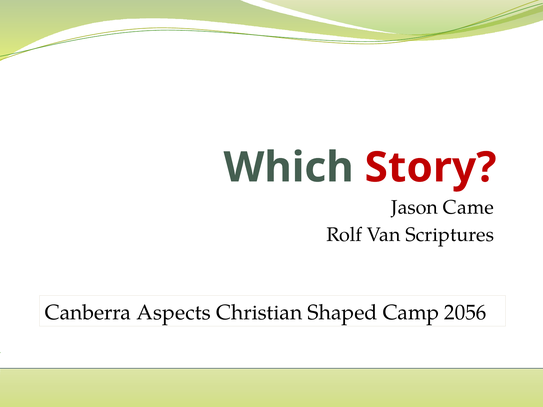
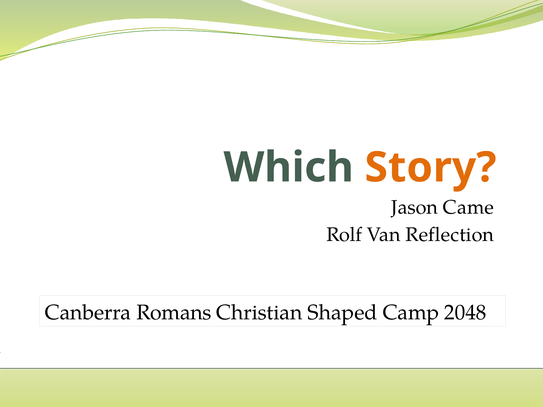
Story colour: red -> orange (431, 168)
Scriptures: Scriptures -> Reflection (450, 235)
Aspects: Aspects -> Romans (174, 313)
2056: 2056 -> 2048 (465, 313)
